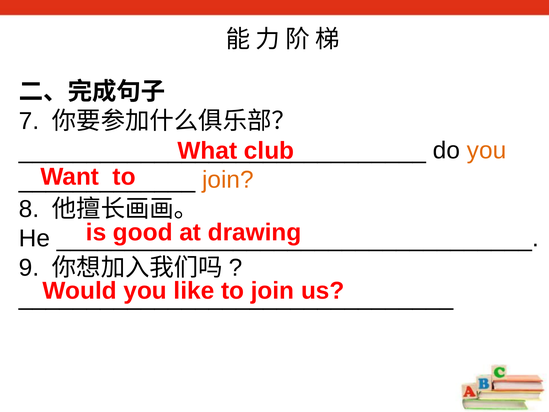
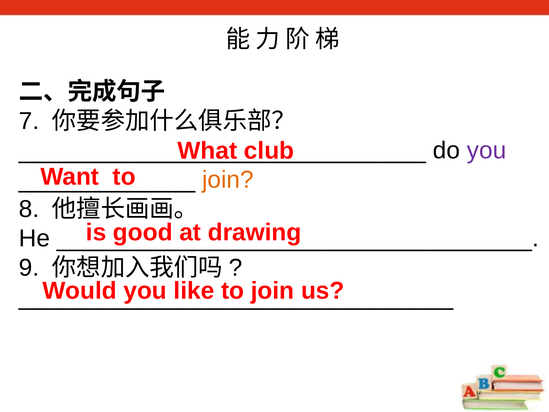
you colour: orange -> purple (487, 150)
